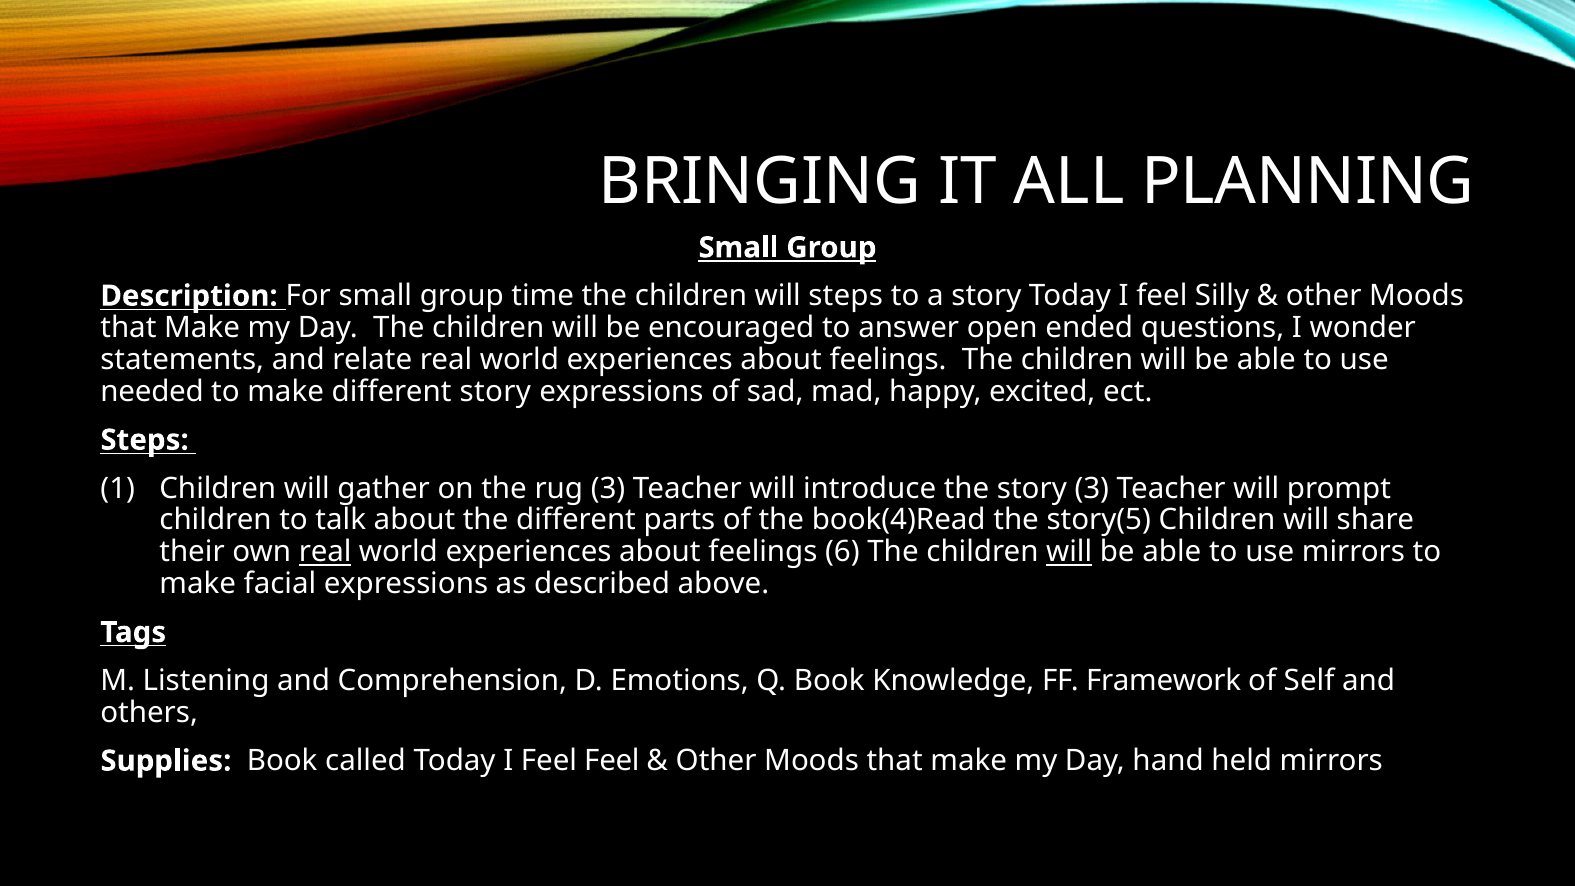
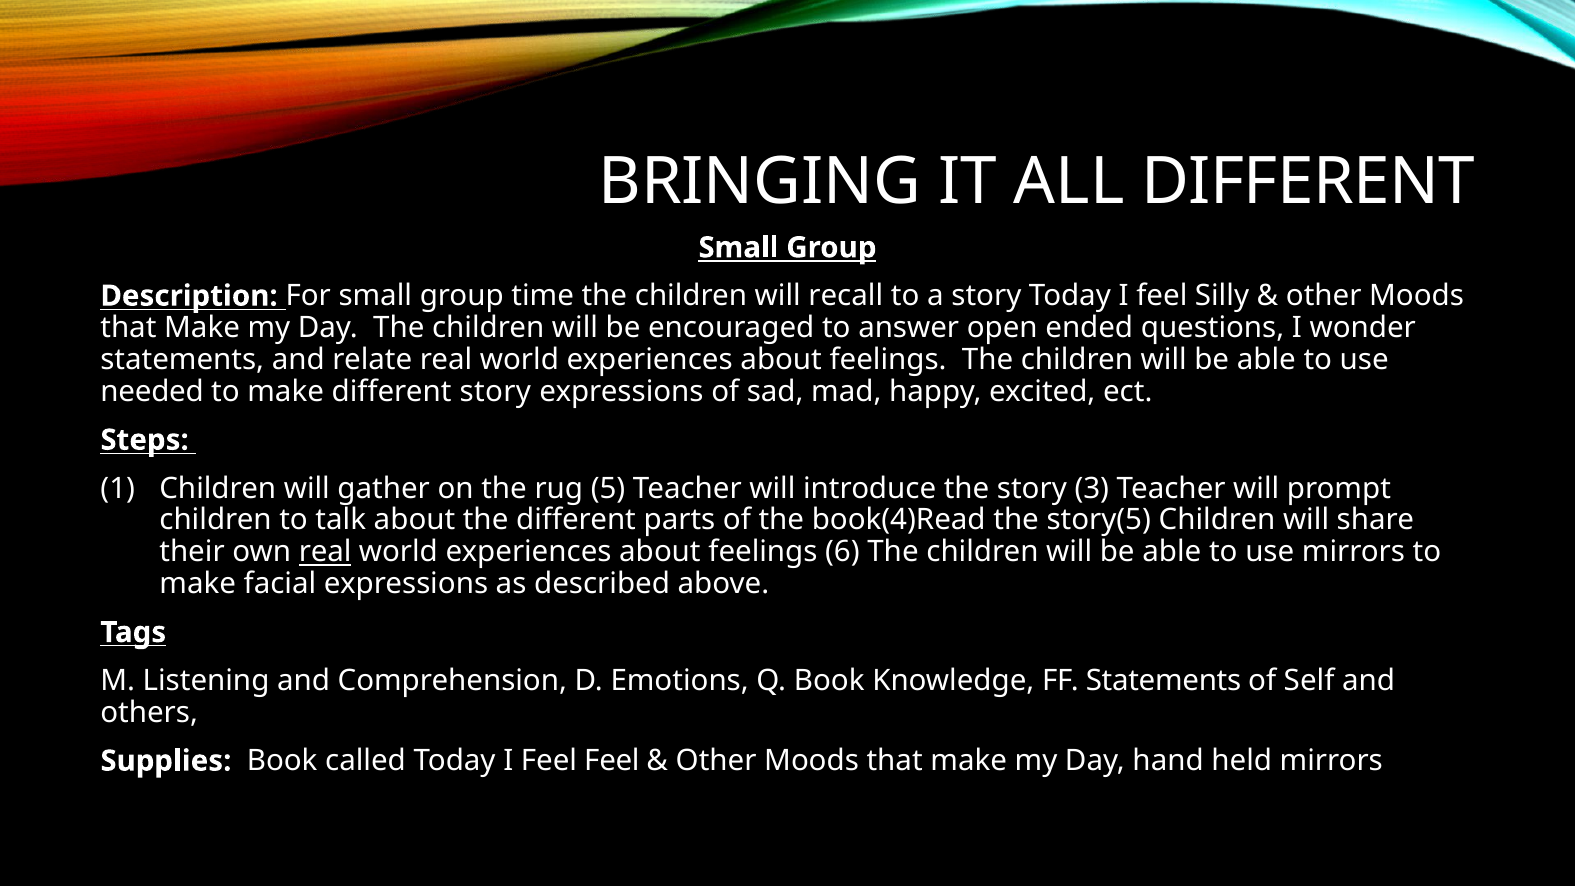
ALL PLANNING: PLANNING -> DIFFERENT (1308, 182)
will steps: steps -> recall (846, 296)
rug 3: 3 -> 5 (608, 488)
will underline: present -> none (1069, 552)
FF Framework: Framework -> Statements (1164, 681)
